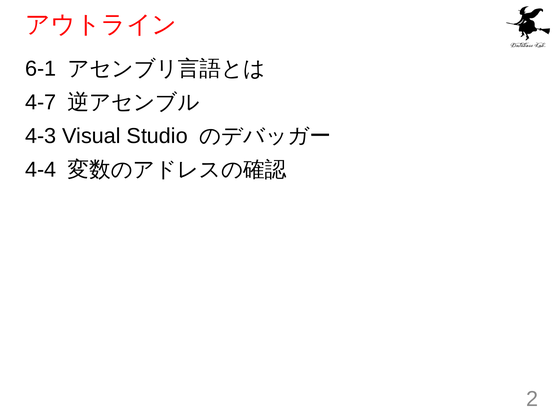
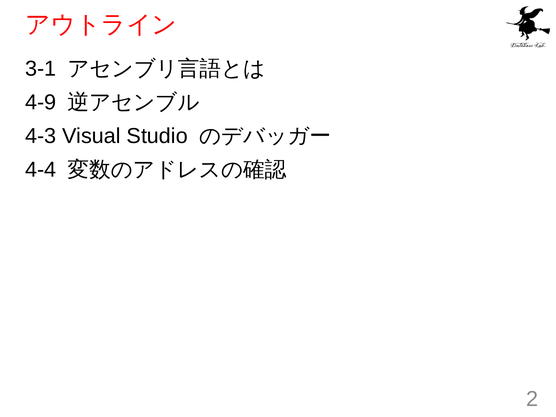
6-1: 6-1 -> 3-1 (41, 69)
4-7: 4-7 -> 4-9 (41, 102)
